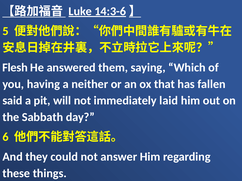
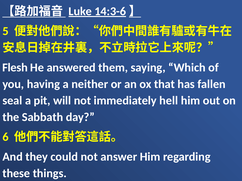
said: said -> seal (12, 101)
laid: laid -> hell (169, 101)
